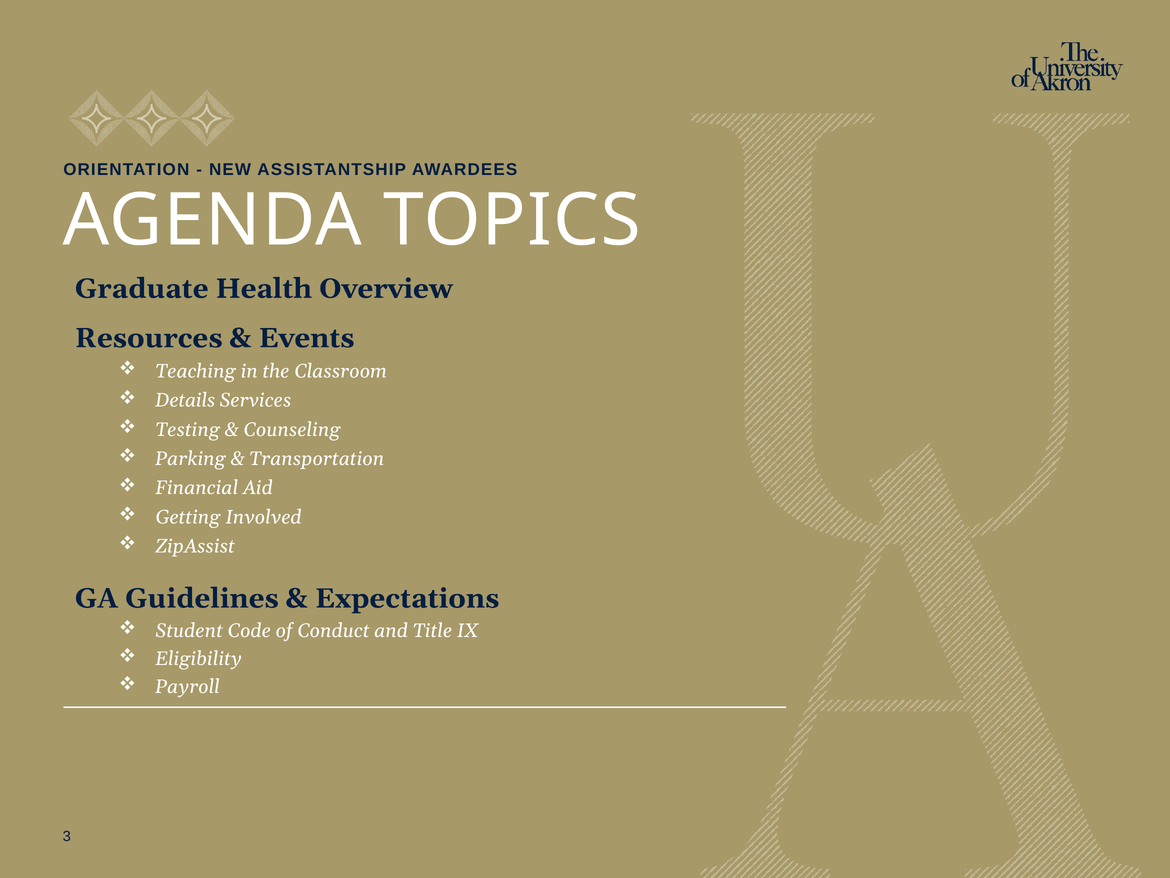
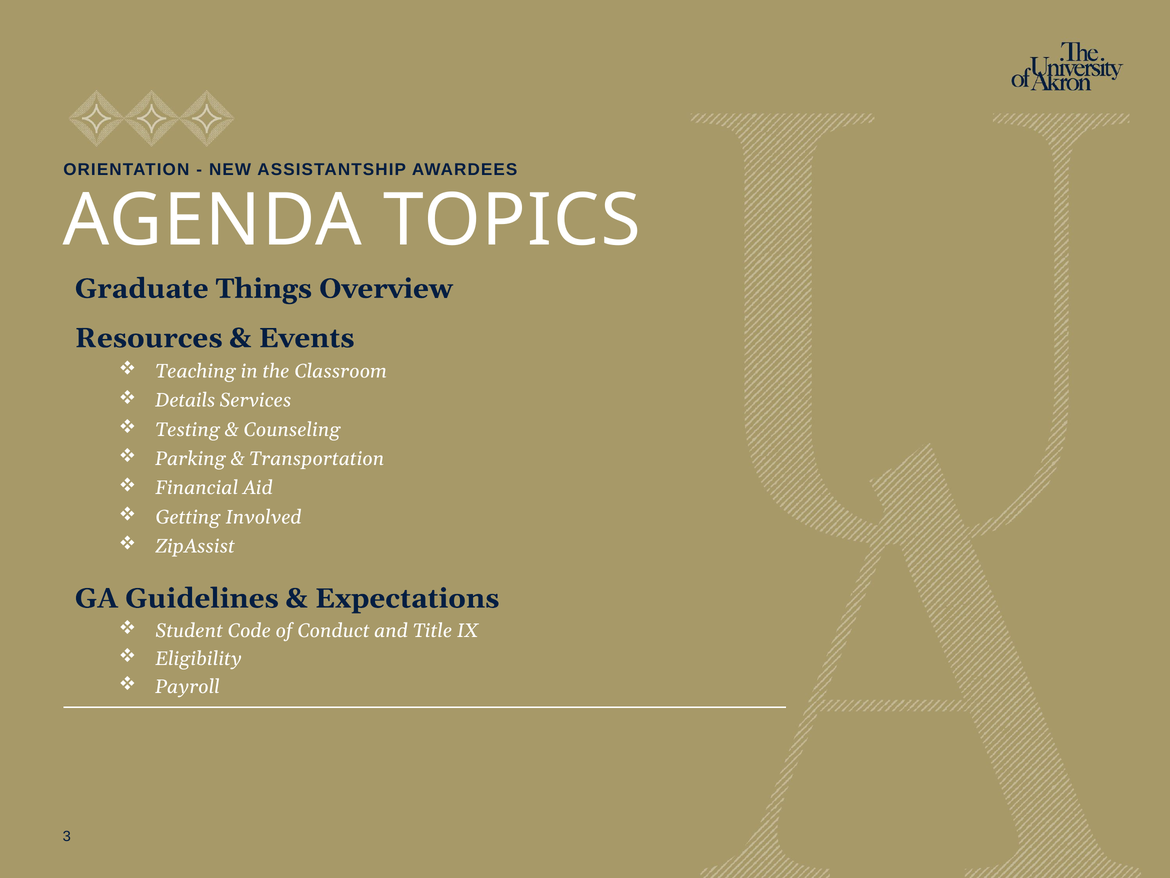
Health: Health -> Things (264, 288)
